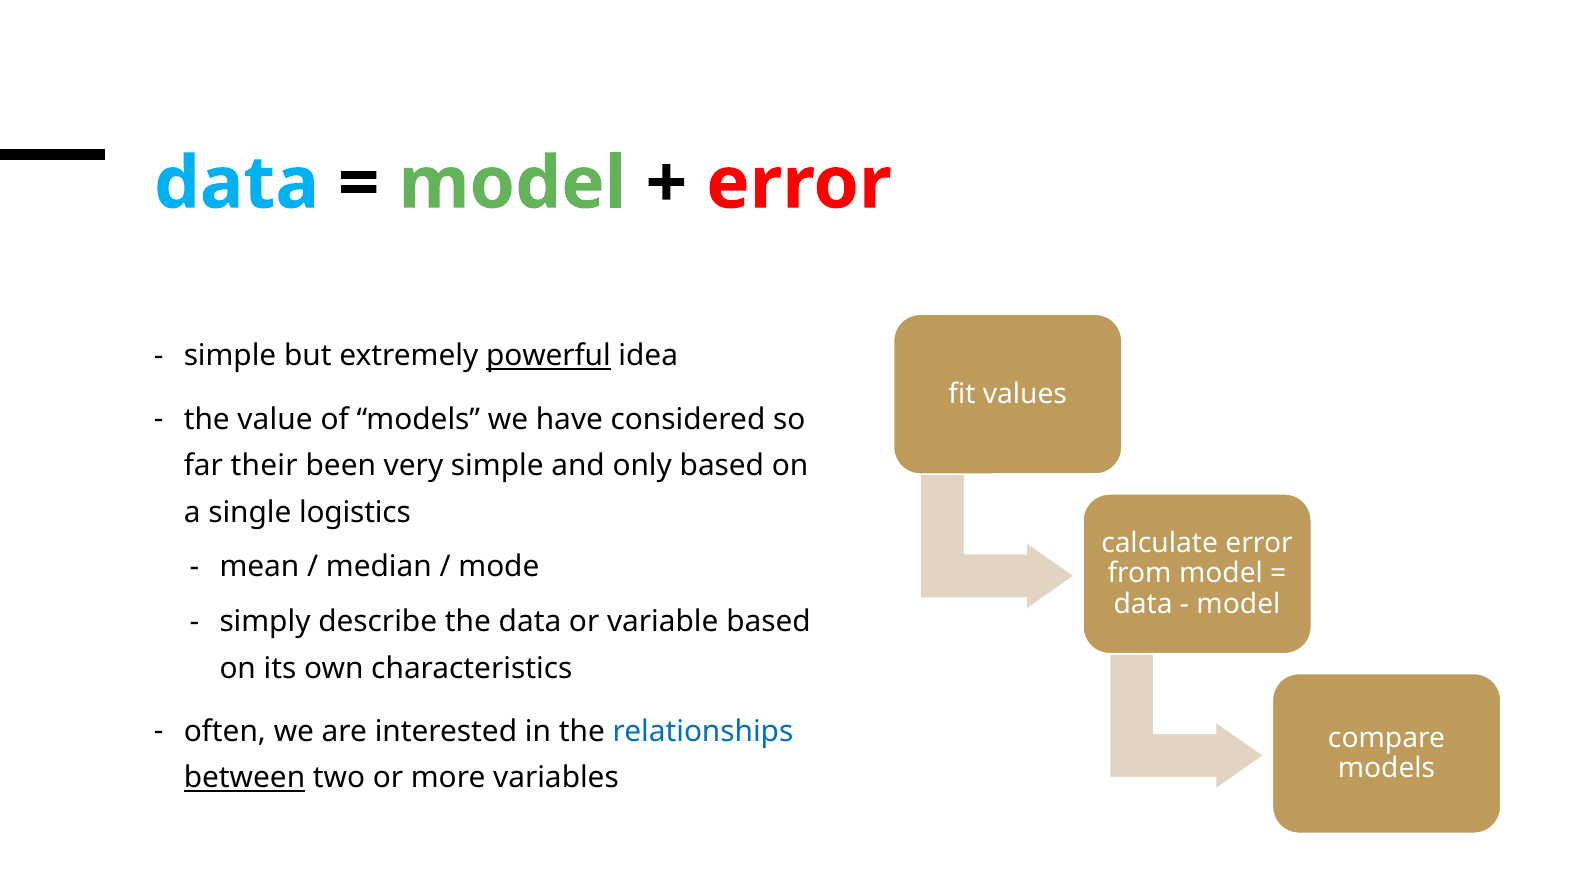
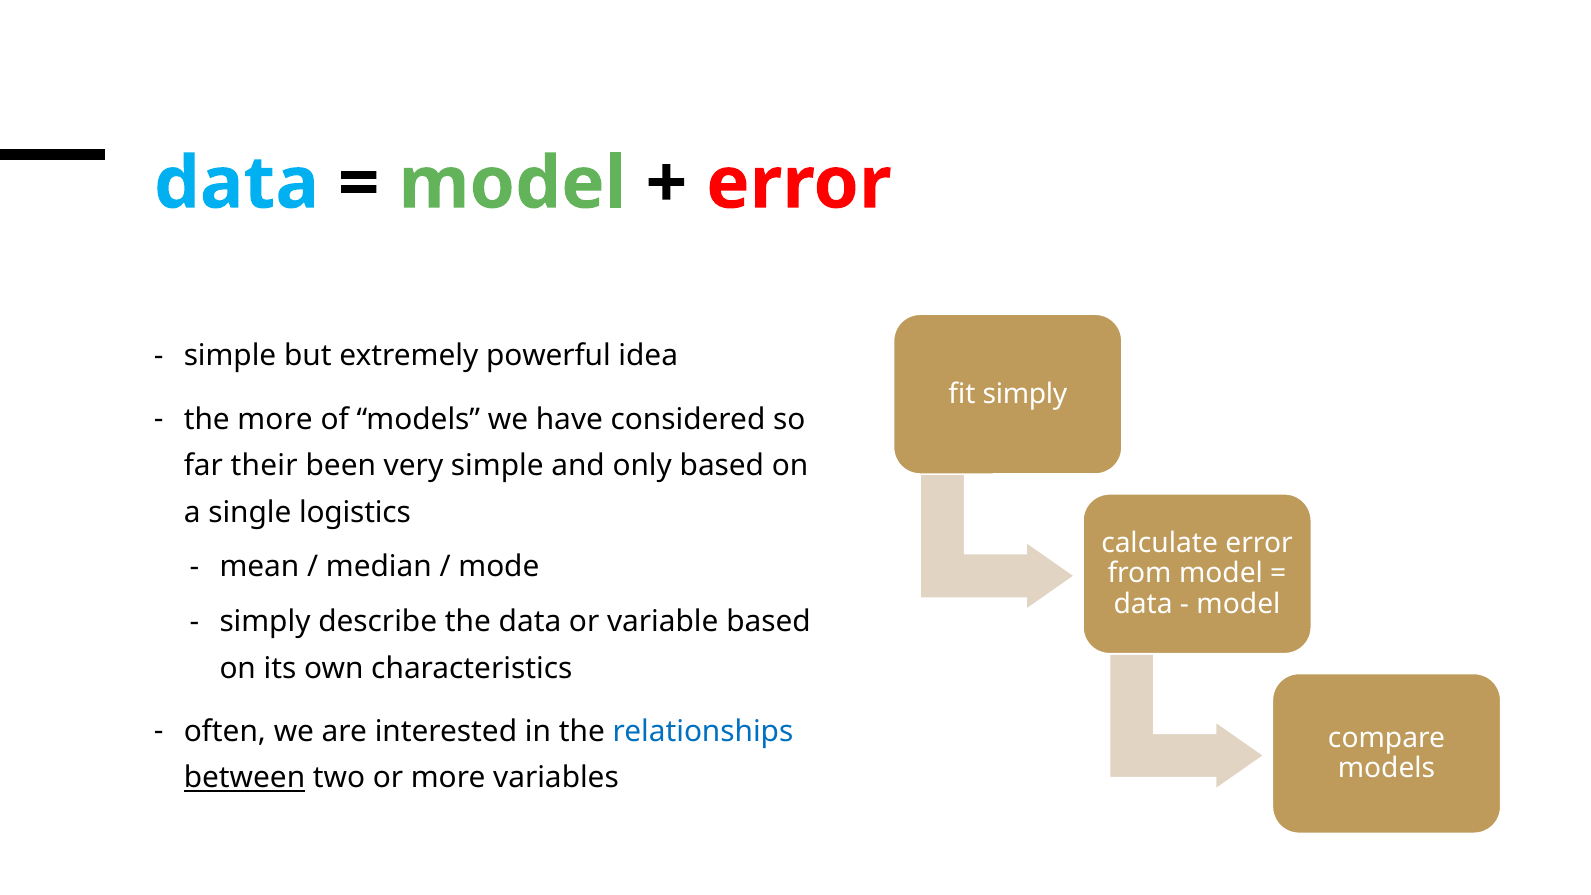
powerful underline: present -> none (548, 356)
values: values -> simply (1025, 394)
the value: value -> more (275, 419)
